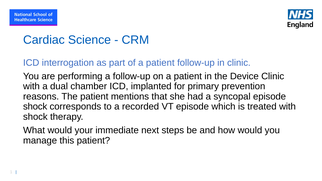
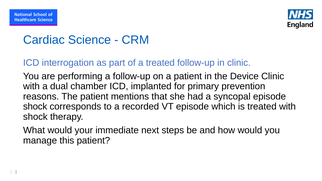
of a patient: patient -> treated (160, 63)
